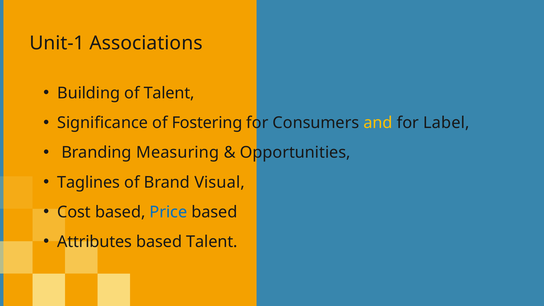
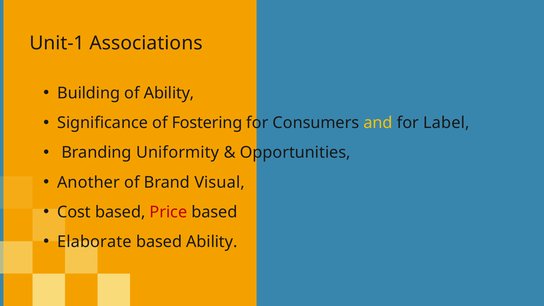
of Talent: Talent -> Ability (169, 93)
Measuring: Measuring -> Uniformity (178, 153)
Taglines: Taglines -> Another (89, 182)
Price colour: blue -> red (168, 212)
Attributes: Attributes -> Elaborate (94, 242)
based Talent: Talent -> Ability (212, 242)
